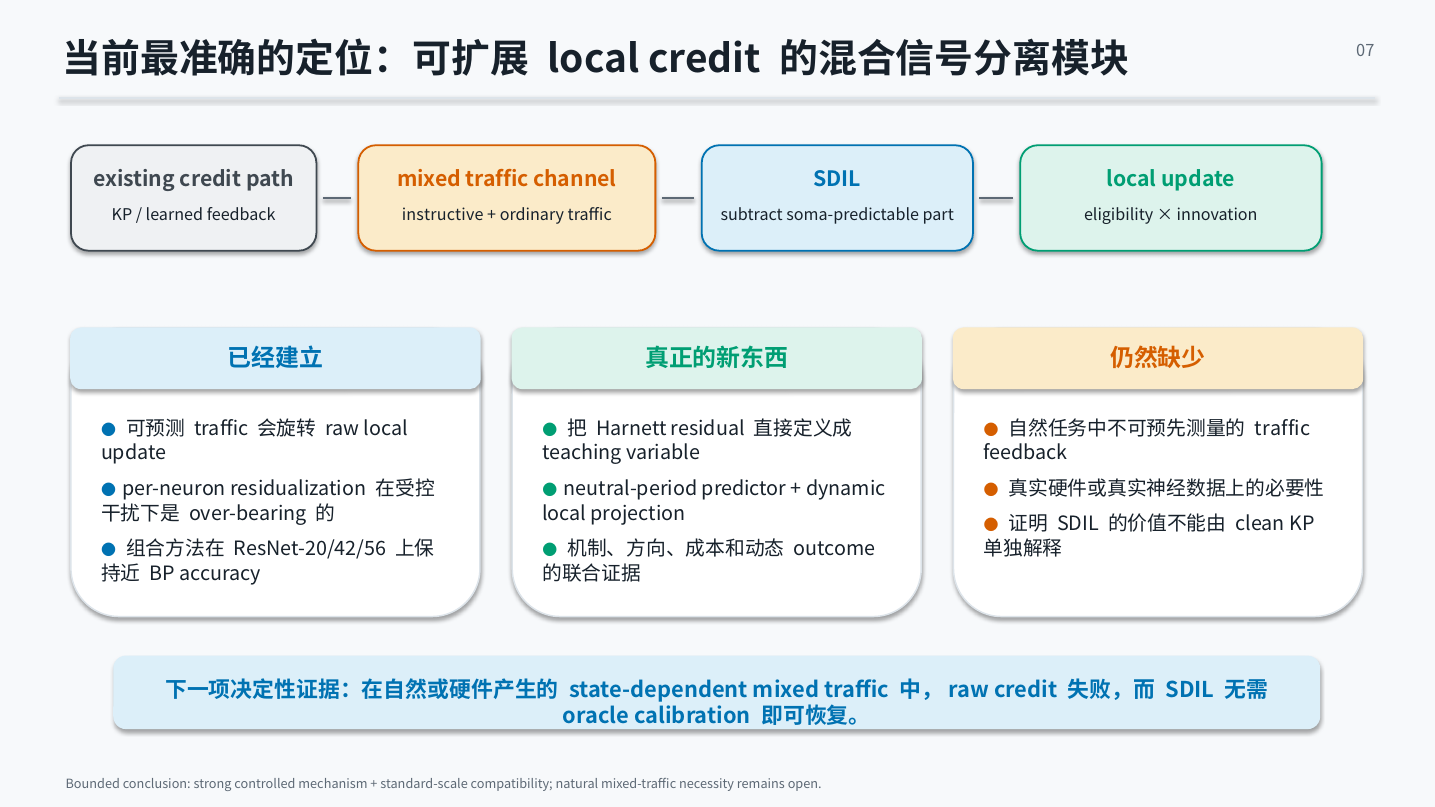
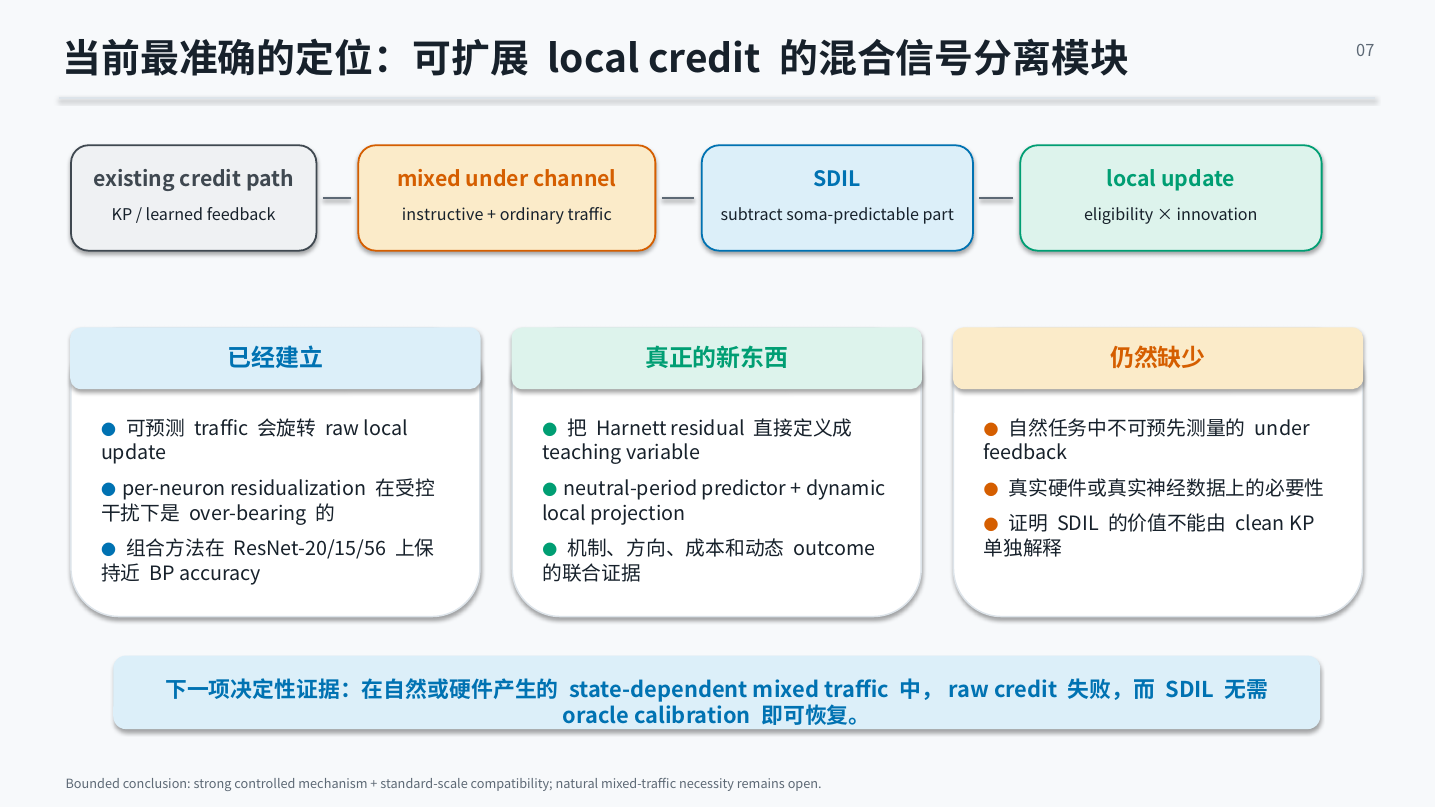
traffic: traffic -> under (497, 180)
traffic: traffic -> under (1283, 429)
ResNet-20/42/56: ResNet-20/42/56 -> ResNet-20/15/56 (310, 549)
